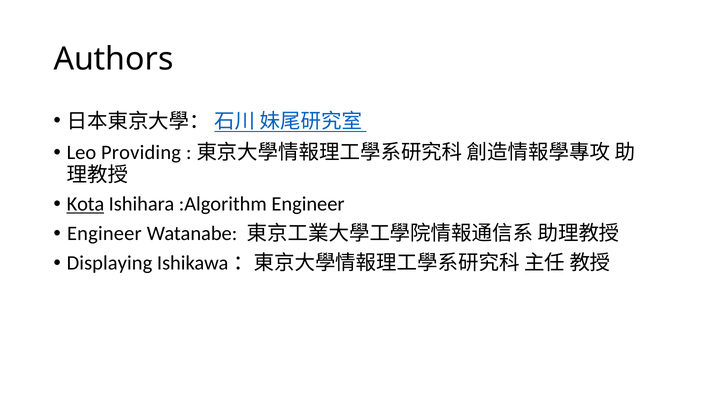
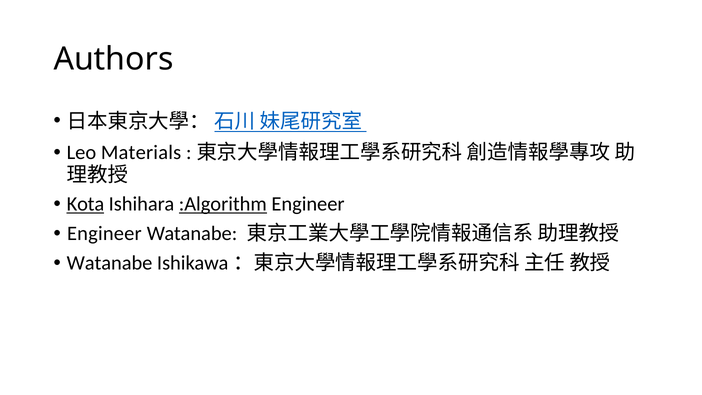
Providing: Providing -> Materials (141, 153)
:Algorithm underline: none -> present (223, 204)
Displaying: Displaying -> Watanabe (110, 263)
